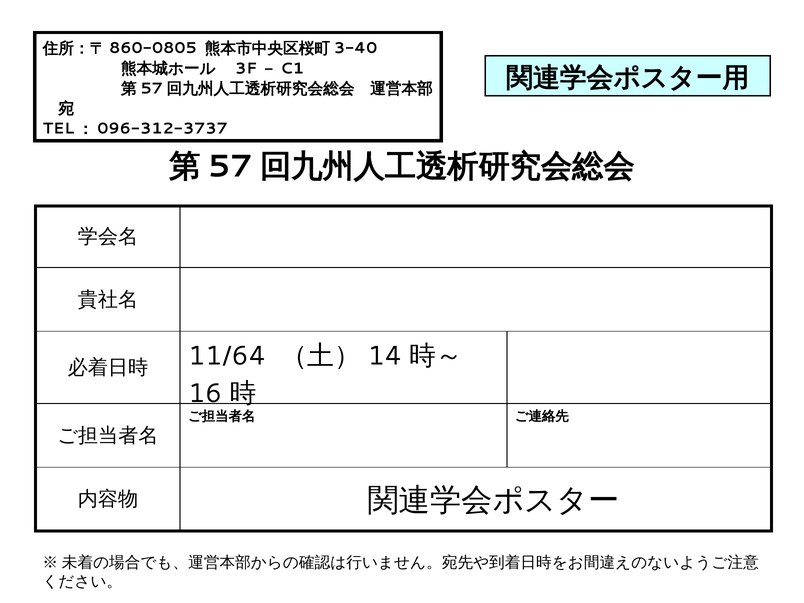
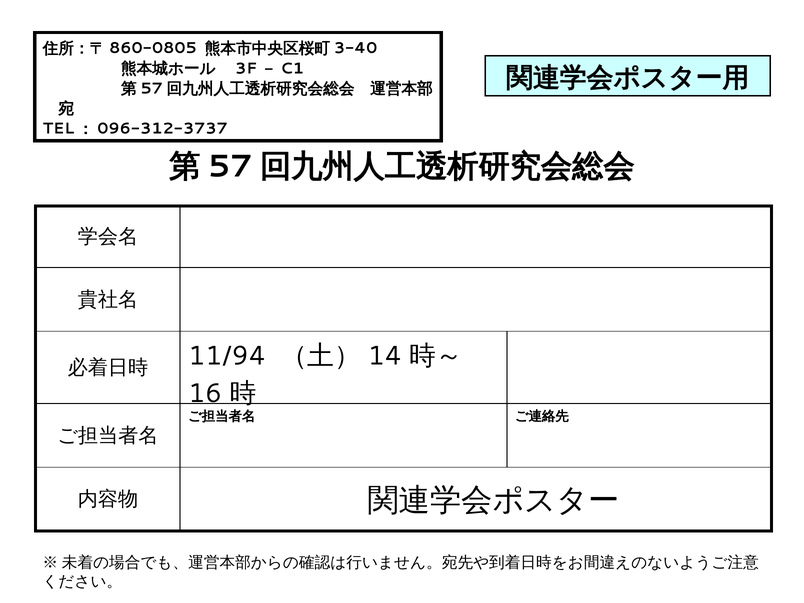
11/64: 11/64 -> 11/94 (227, 356)
